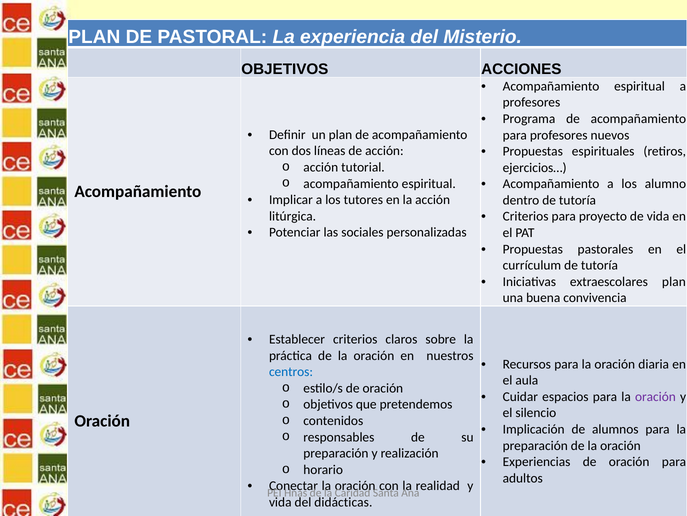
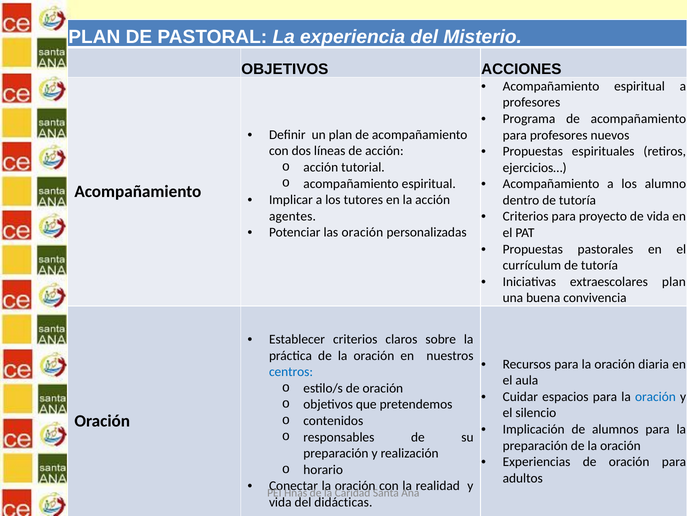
litúrgica: litúrgica -> agentes (292, 216)
las sociales: sociales -> oración (362, 232)
oración colour: purple -> blue (655, 396)
